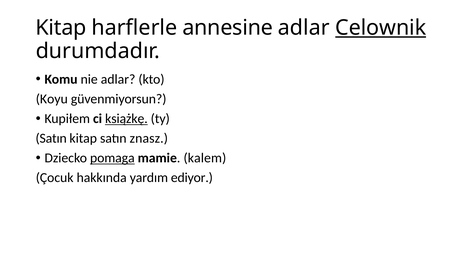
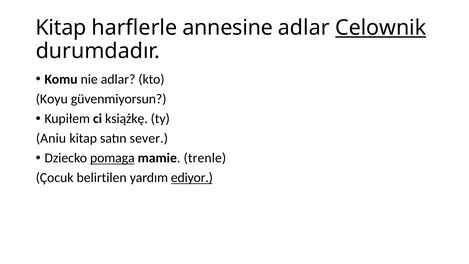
książkę underline: present -> none (126, 119)
Satın: Satın -> Aniu (51, 138)
znasz: znasz -> sever (149, 138)
kalem: kalem -> trenle (205, 158)
hakkında: hakkında -> belirtilen (102, 178)
ediyor underline: none -> present (192, 178)
